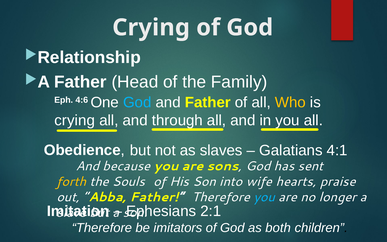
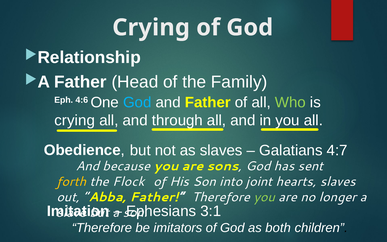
Who colour: yellow -> light green (290, 102)
4:1: 4:1 -> 4:7 (337, 150)
Souls: Souls -> Flock (128, 182)
wife: wife -> joint (259, 182)
hearts praise: praise -> slaves (338, 182)
you colour: light blue -> light green (264, 197)
2:1: 2:1 -> 3:1 (211, 211)
